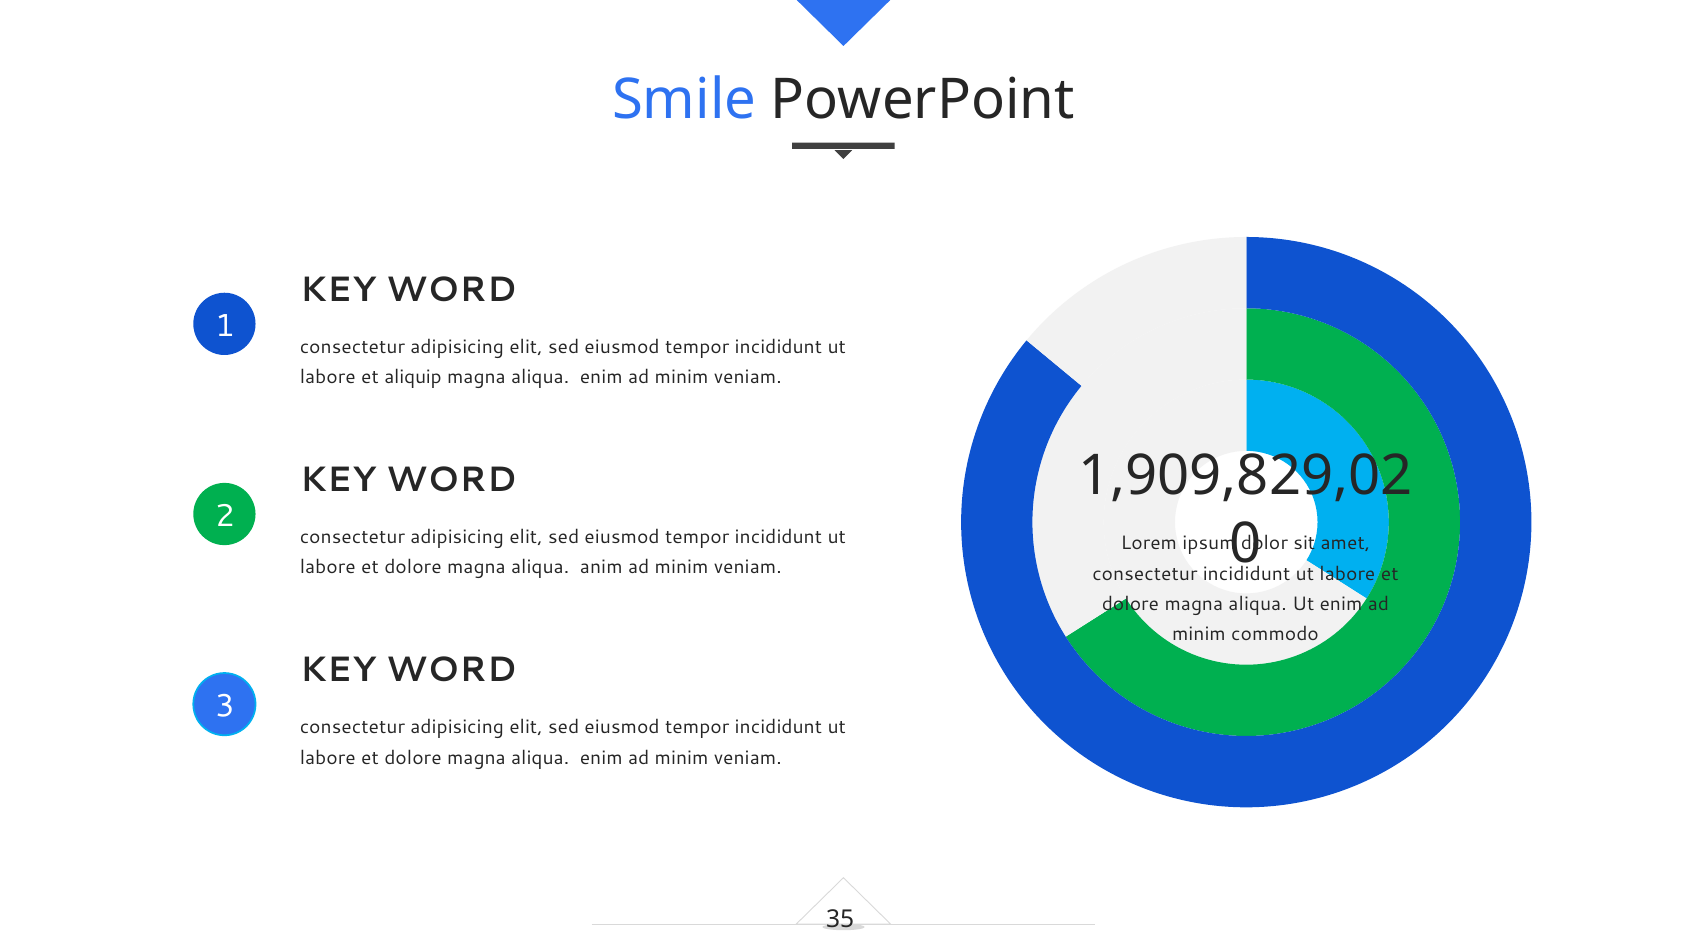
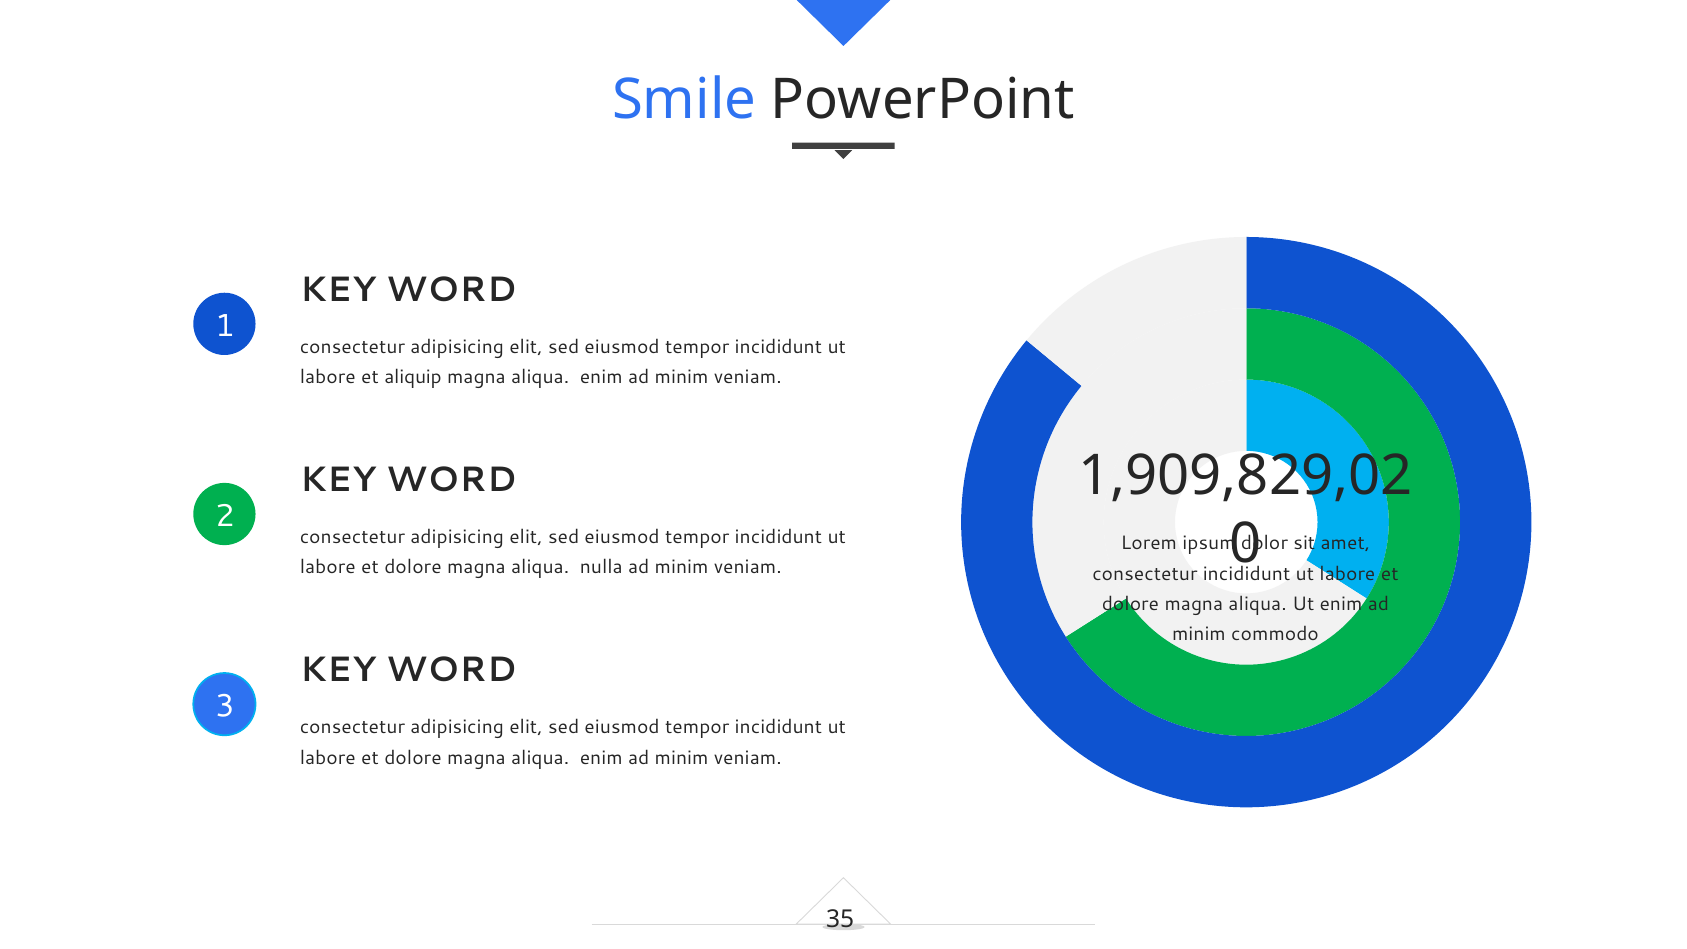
anim: anim -> nulla (601, 568)
